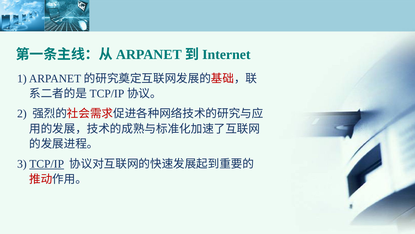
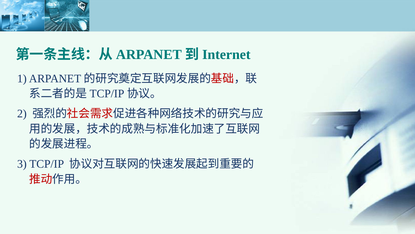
TCP/IP underline: present -> none (47, 164)
